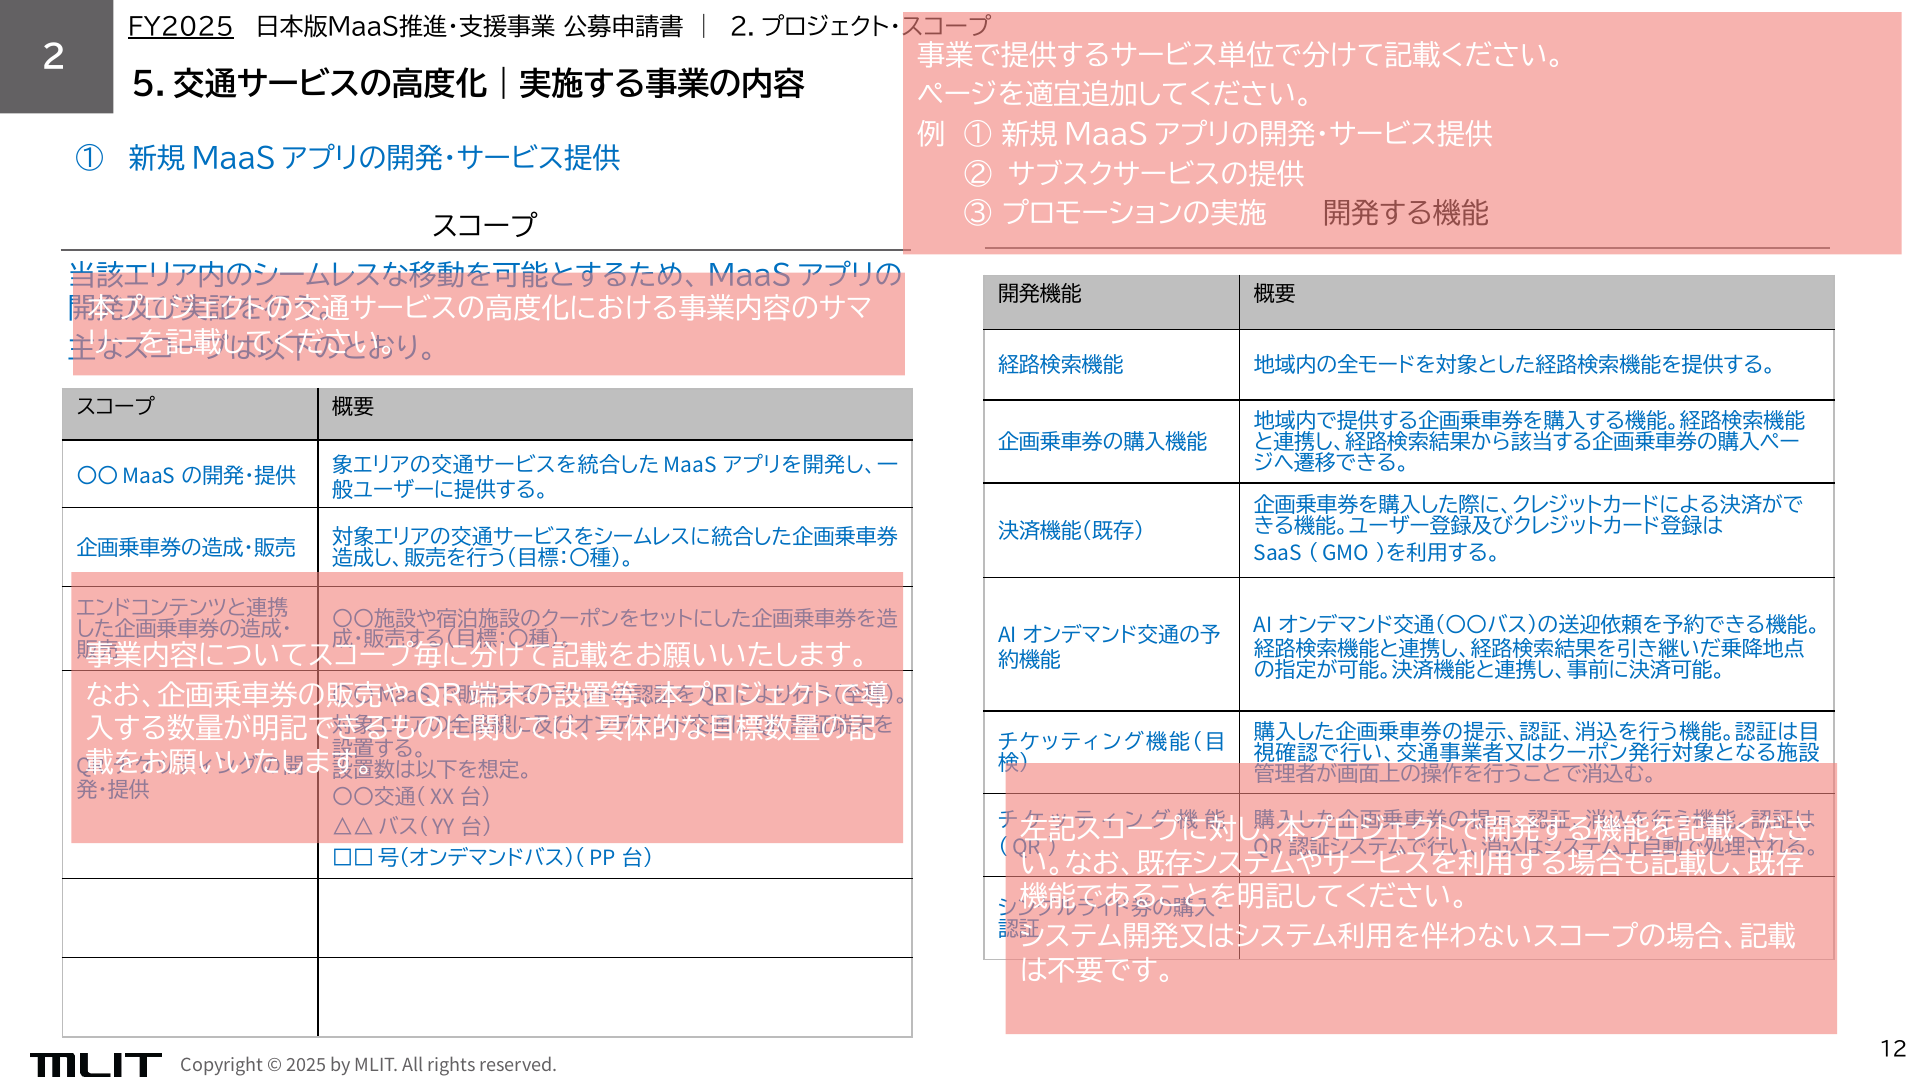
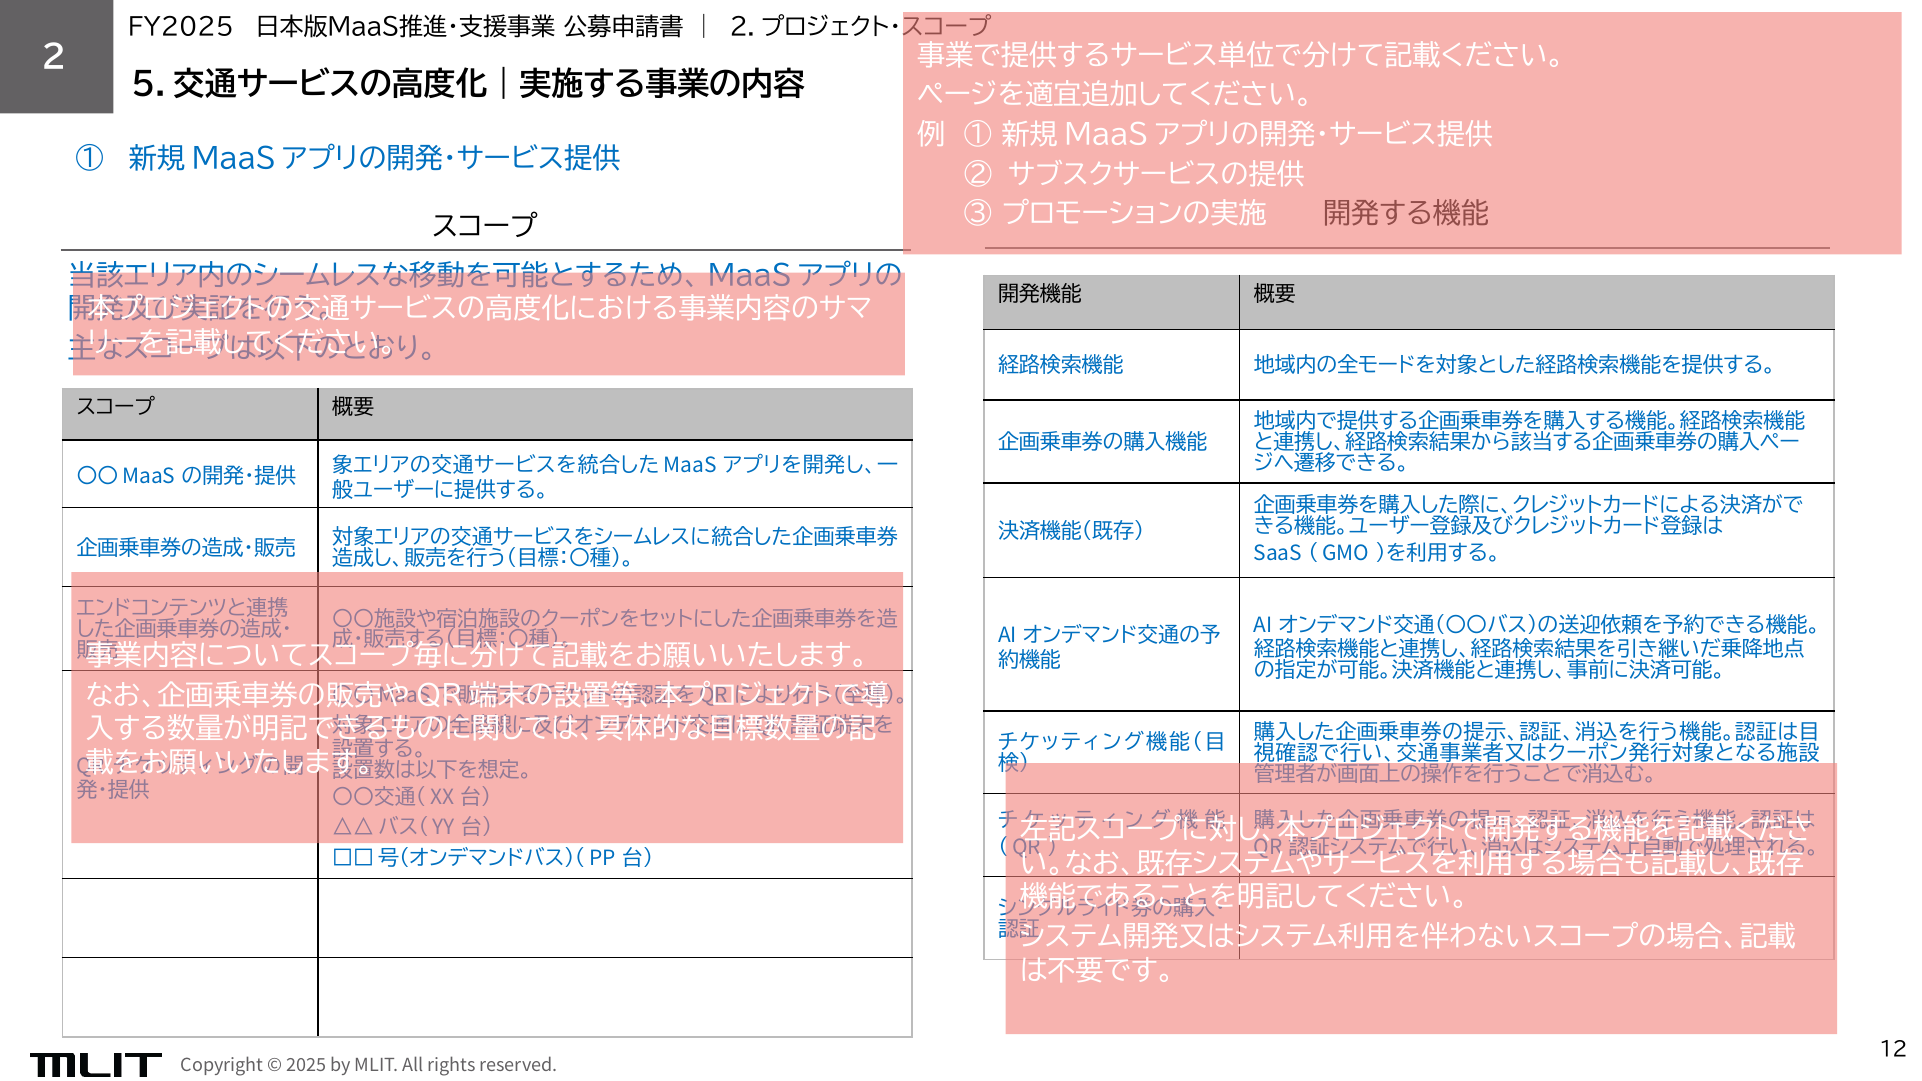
FY2025 underline: present -> none (181, 28)
